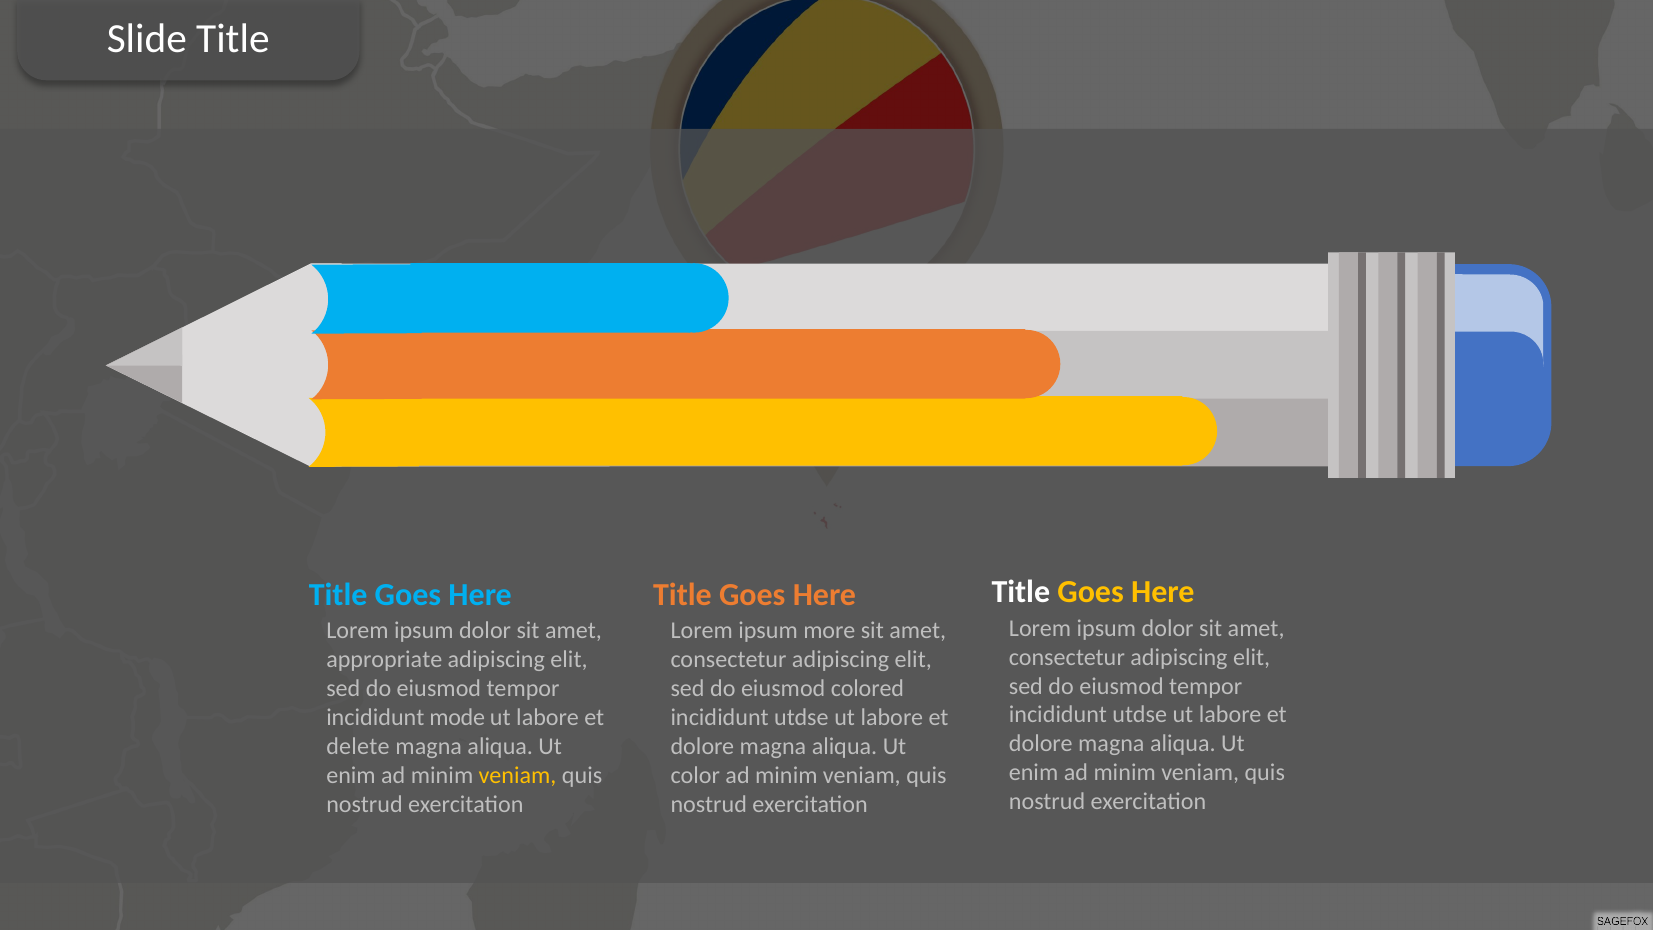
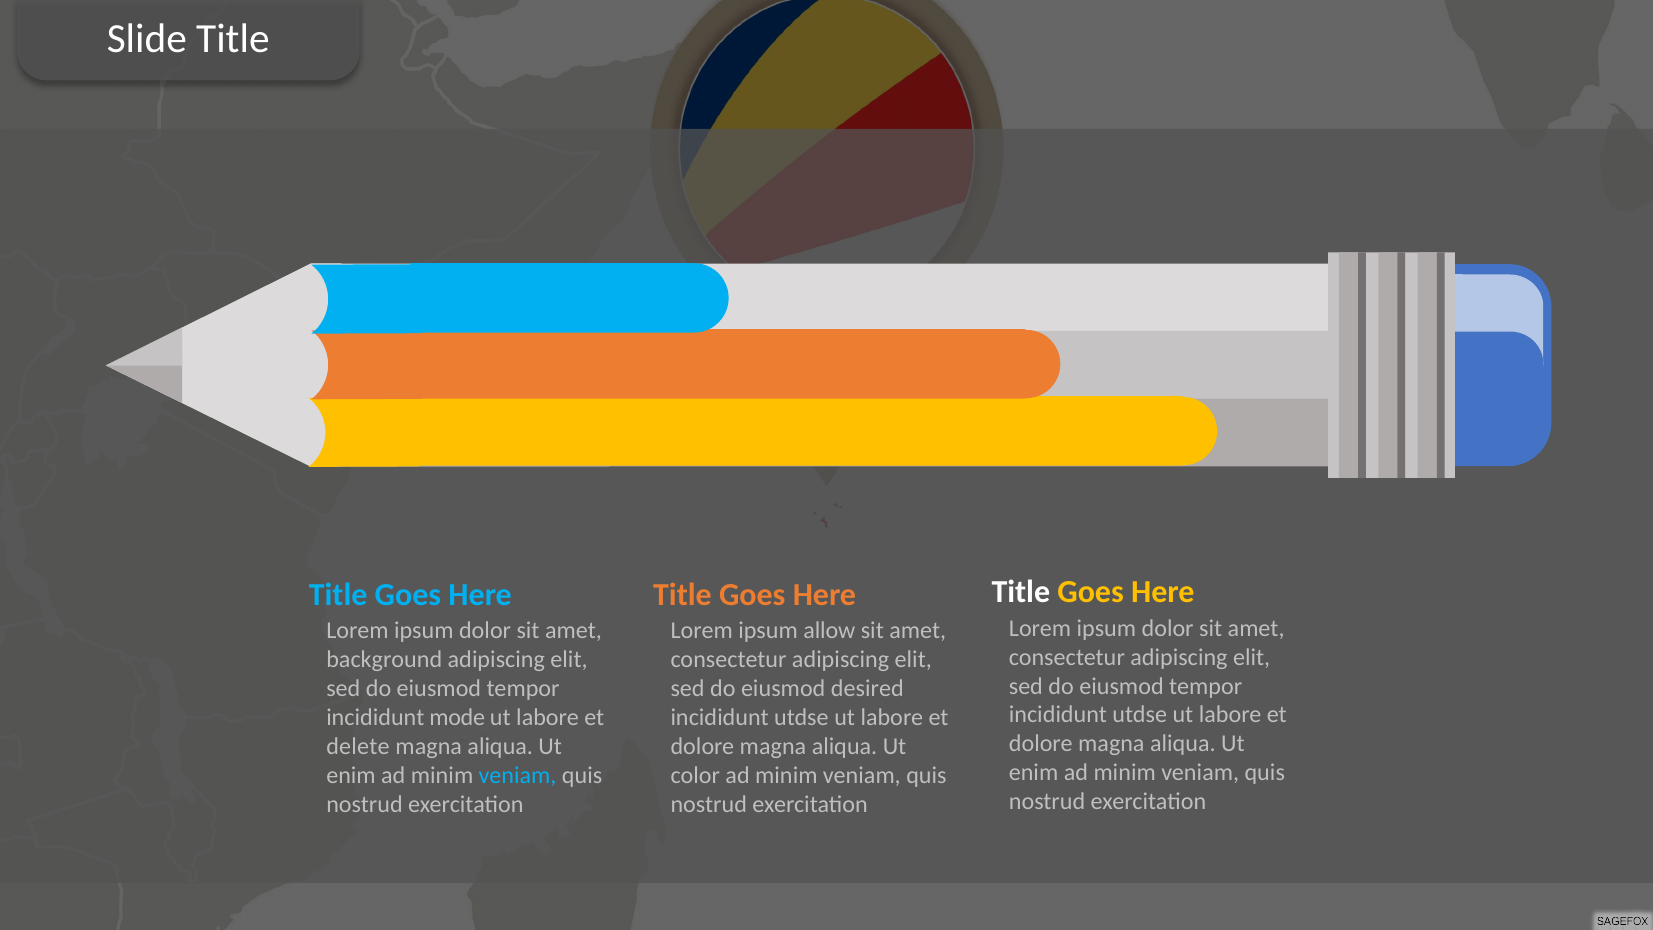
more: more -> allow (829, 631)
appropriate: appropriate -> background (384, 660)
colored: colored -> desired (867, 689)
veniam colour: yellow -> light blue (518, 776)
